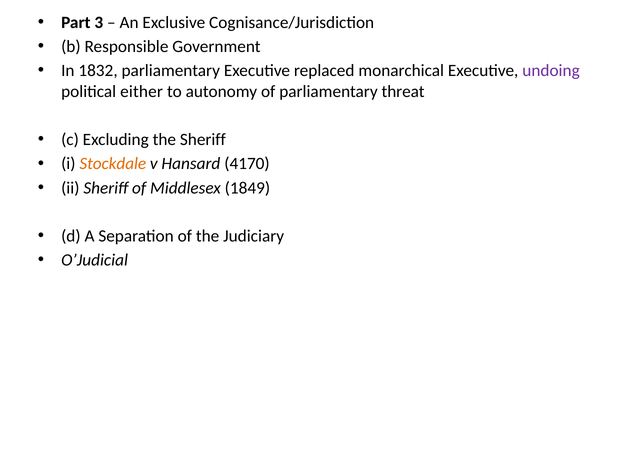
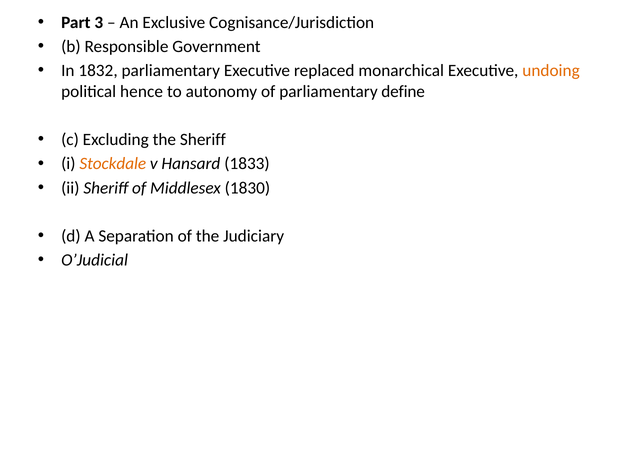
undoing colour: purple -> orange (551, 71)
either: either -> hence (142, 91)
threat: threat -> define (403, 91)
4170: 4170 -> 1833 (247, 164)
1849: 1849 -> 1830 (247, 188)
